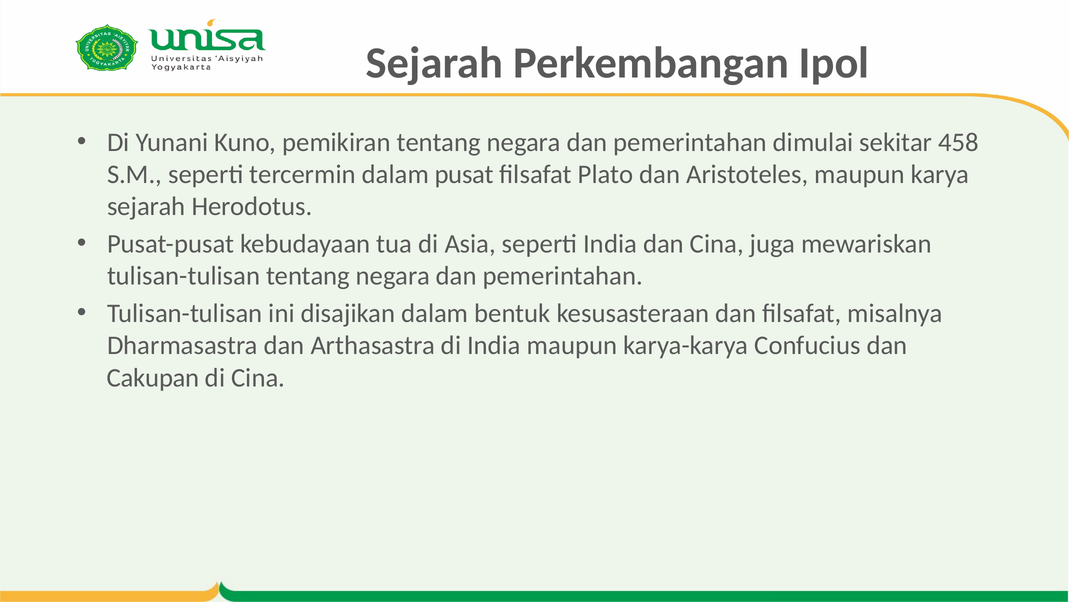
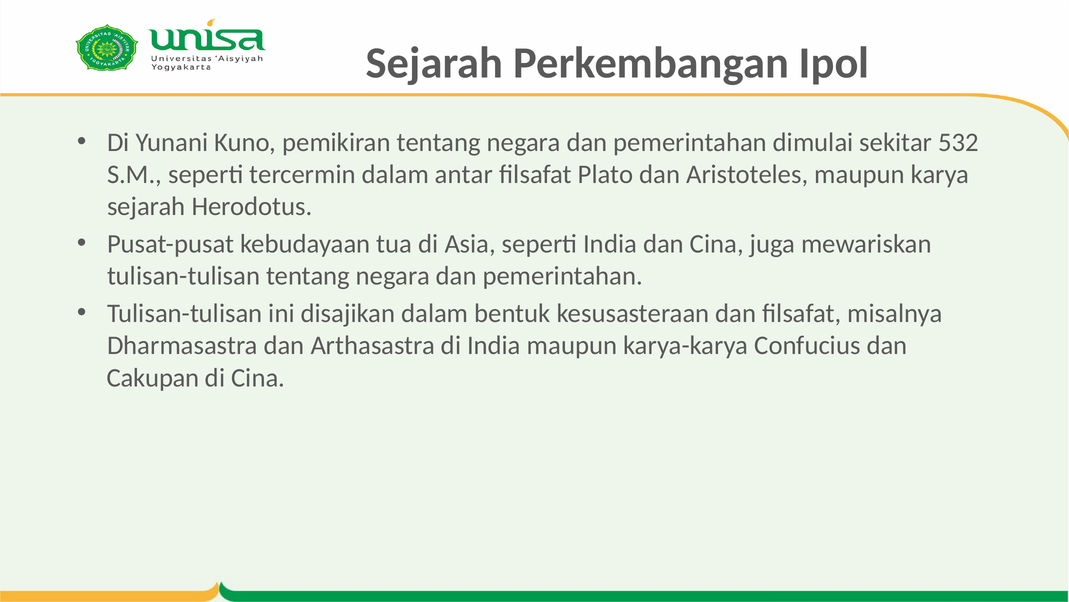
458: 458 -> 532 (959, 142)
pusat: pusat -> antar (464, 174)
